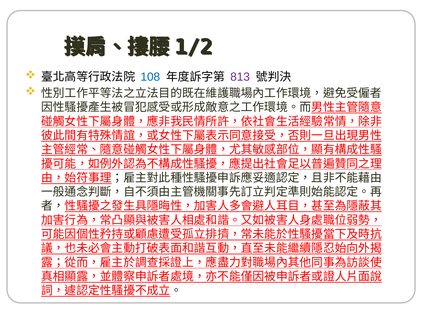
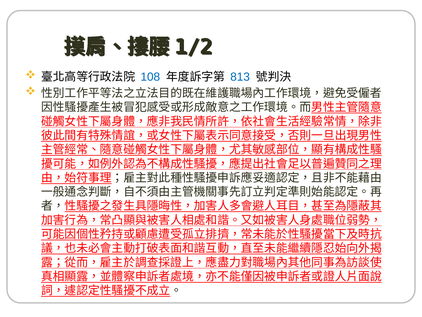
813 colour: purple -> blue (240, 77)
